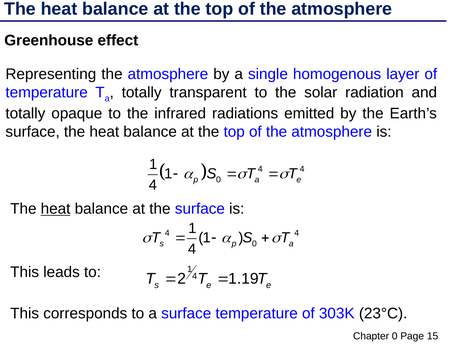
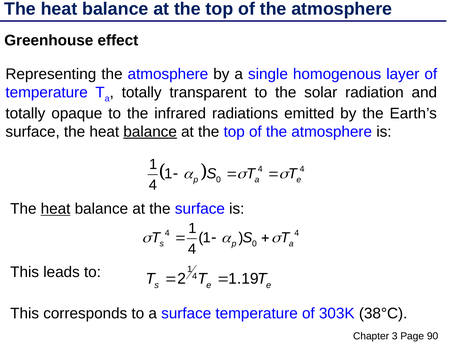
balance underline: none -> present (150, 131)
23°C: 23°C -> 38°C (383, 313)
Chapter 0: 0 -> 3 (395, 336)
15: 15 -> 90 (433, 336)
